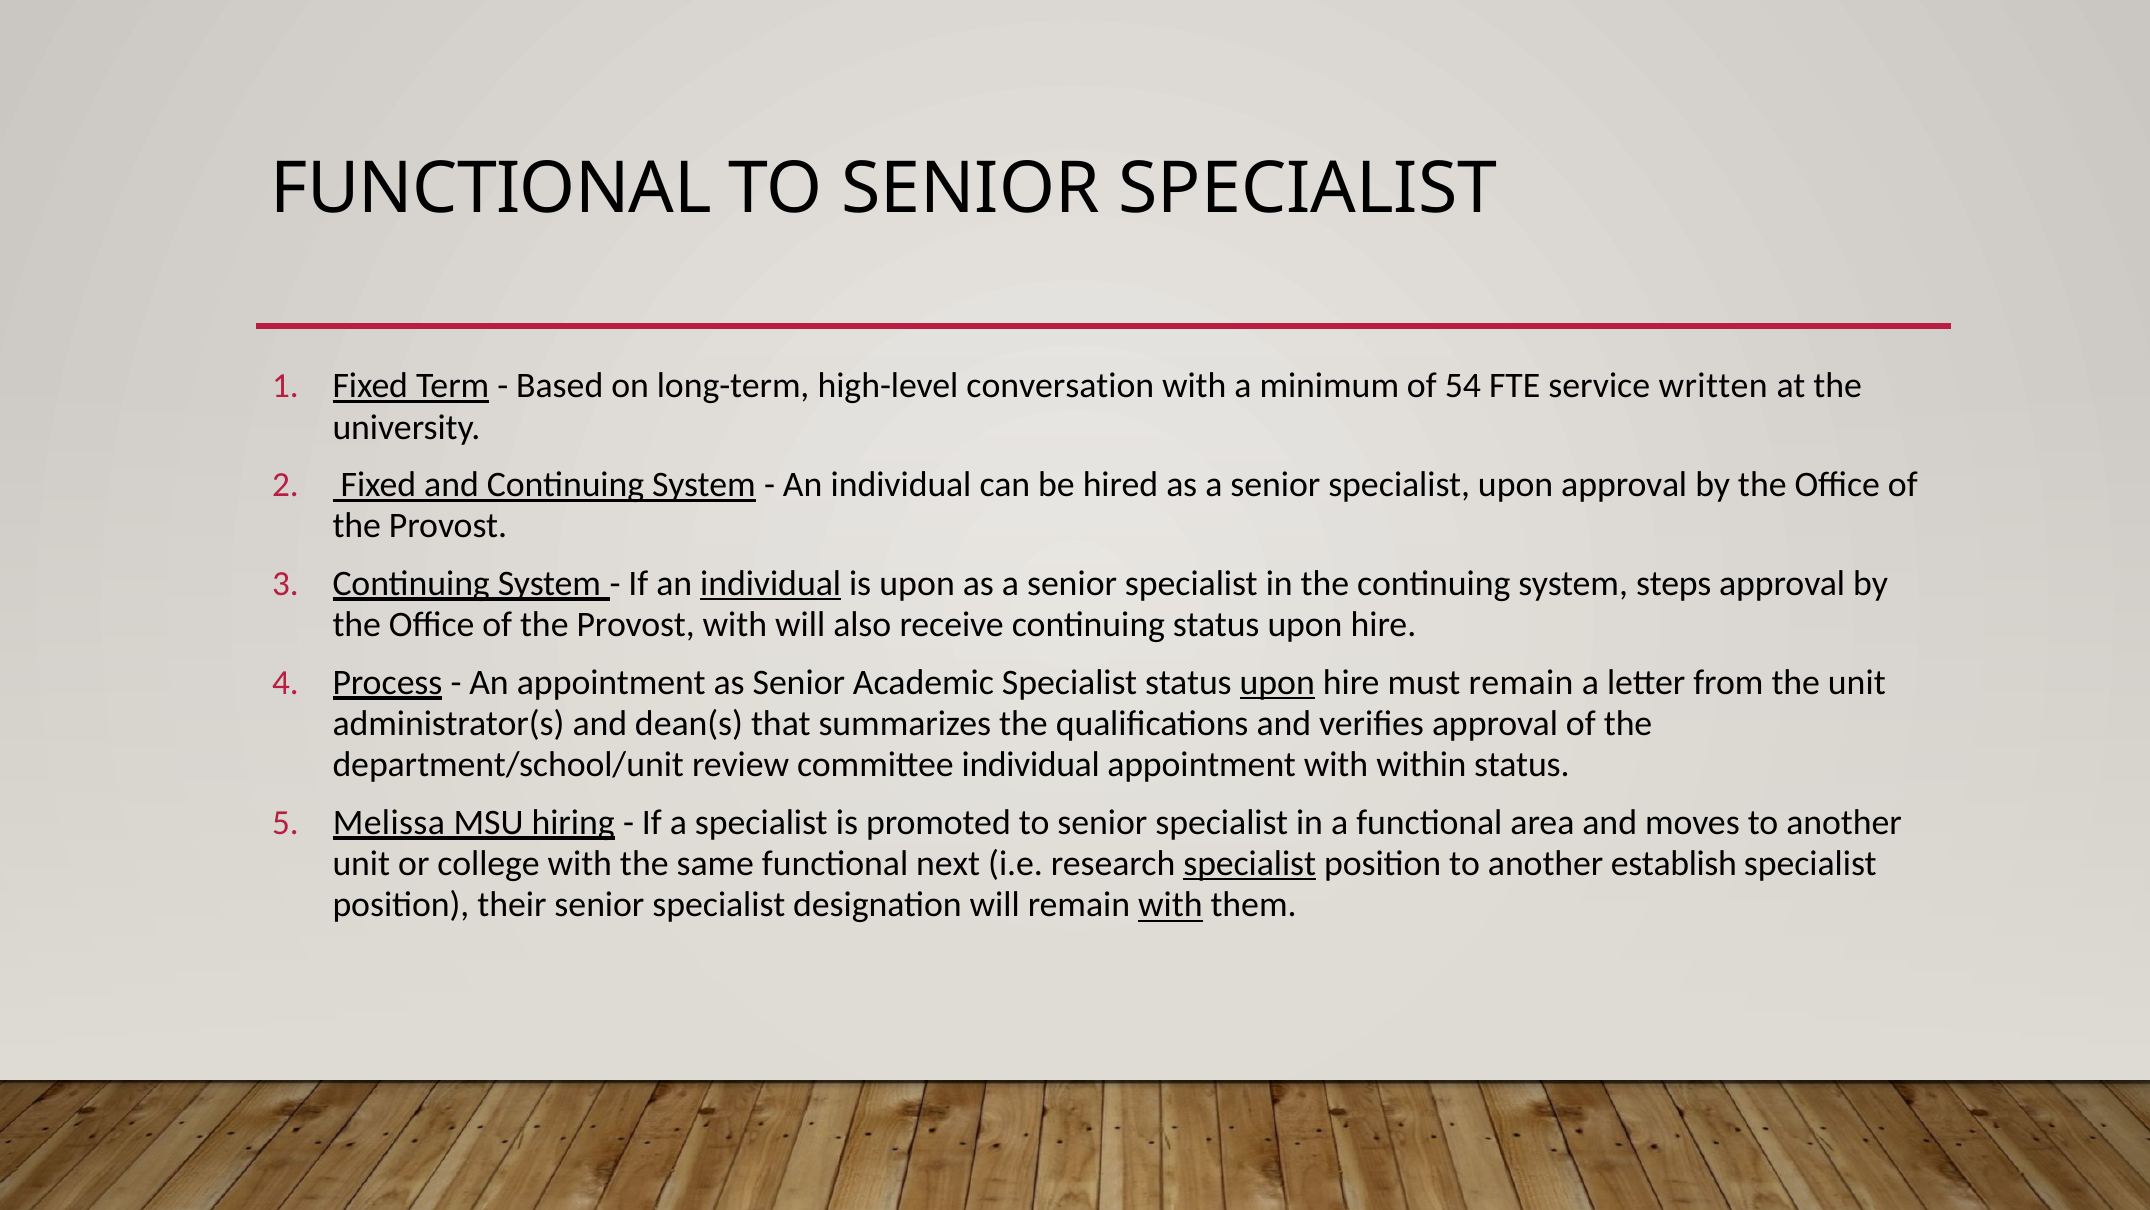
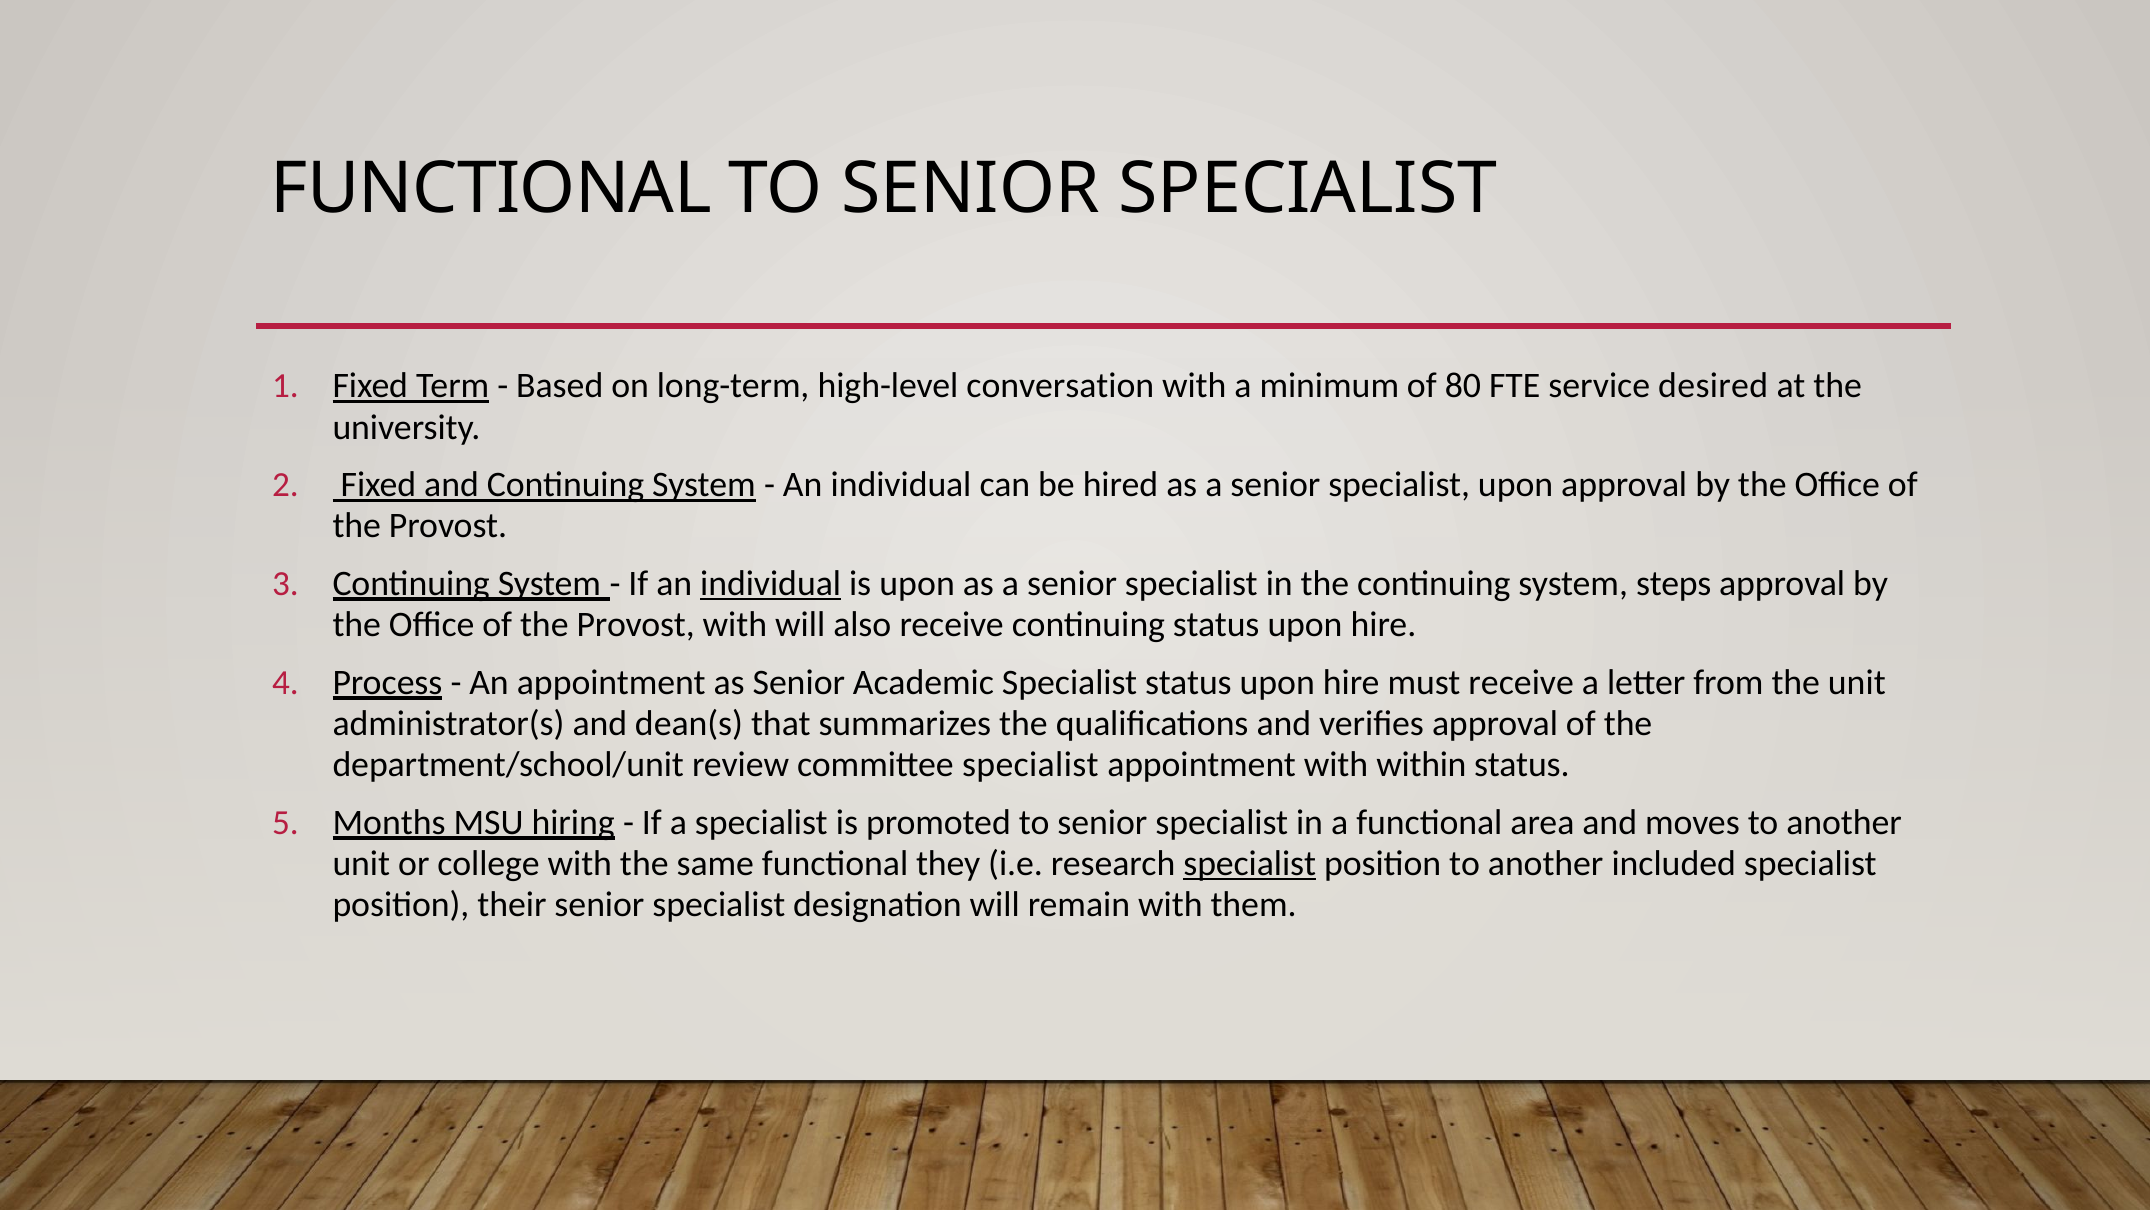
54: 54 -> 80 (1463, 386)
written: written -> desired (1713, 386)
upon underline: present -> none (1277, 682)
must remain: remain -> receive (1521, 682)
committee individual: individual -> specialist (1030, 765)
Melissa: Melissa -> Months (389, 822)
next: next -> they (948, 863)
establish: establish -> included (1674, 863)
with underline: present -> none (1170, 905)
